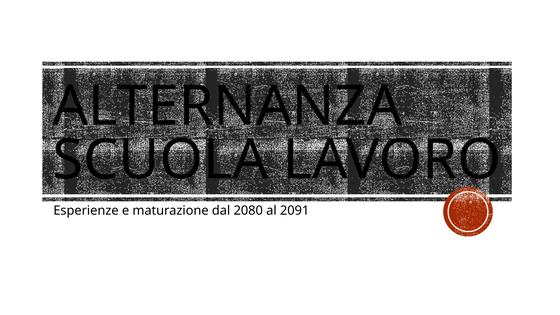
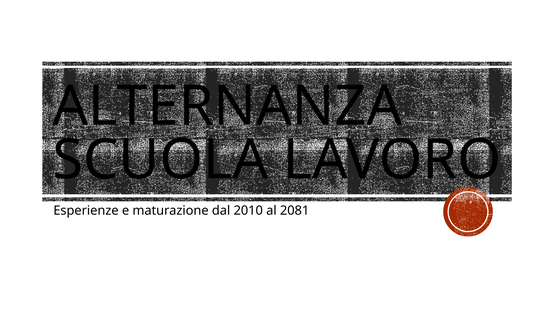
2080: 2080 -> 2010 (248, 211)
2091: 2091 -> 2081 (295, 211)
